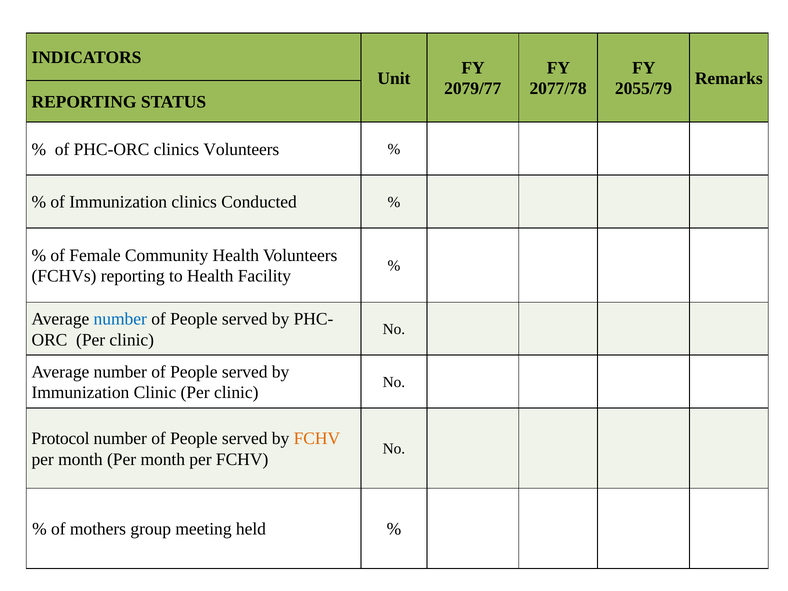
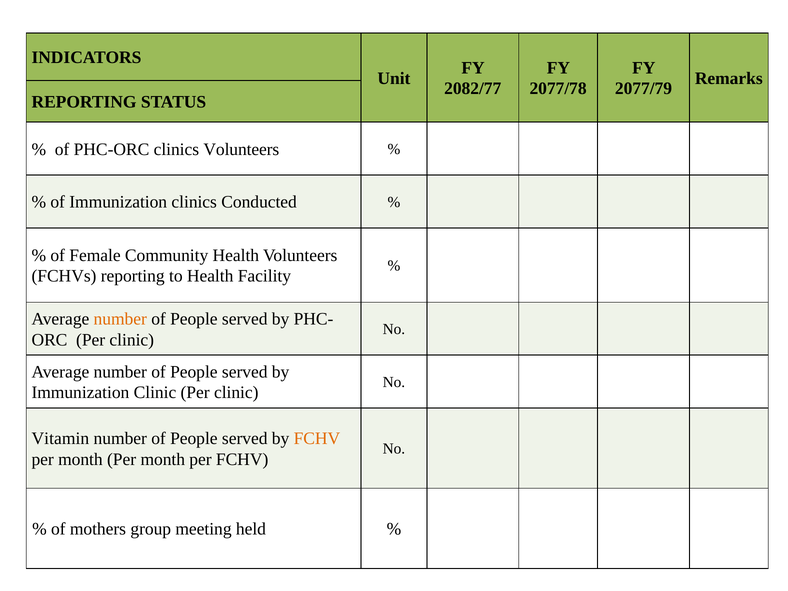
2079/77: 2079/77 -> 2082/77 (473, 89)
2055/79: 2055/79 -> 2077/79 (643, 89)
number colour: blue -> orange (120, 319)
Protocol: Protocol -> Vitamin (60, 439)
